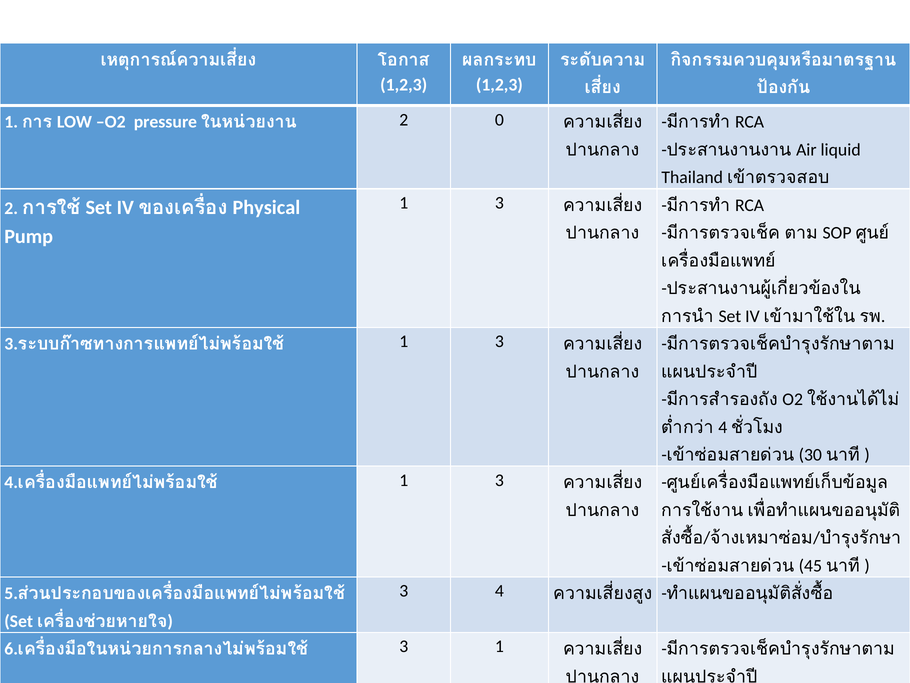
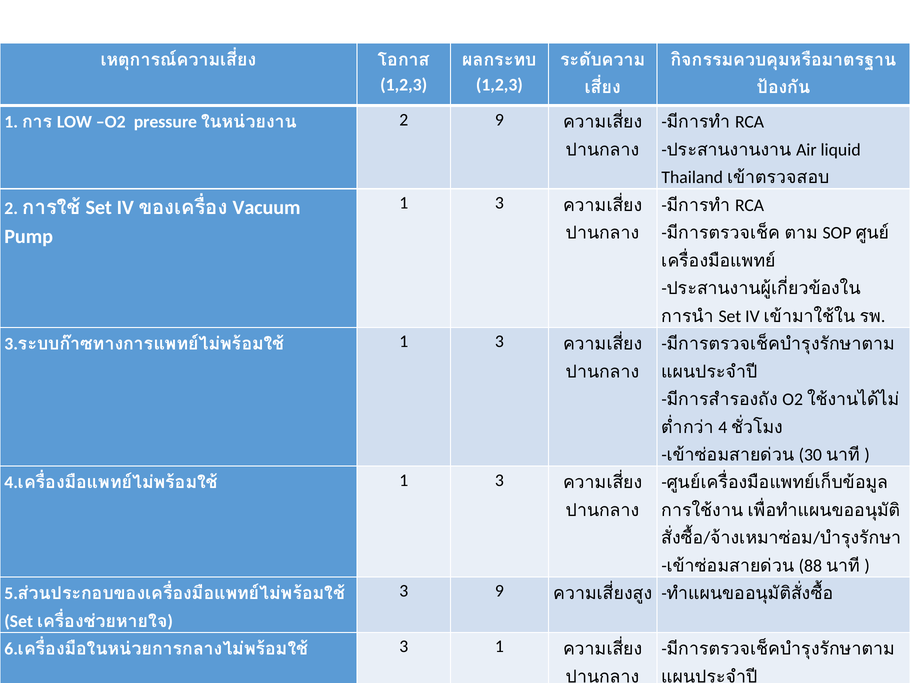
2 0: 0 -> 9 (499, 120)
Physical: Physical -> Vacuum (266, 208)
45: 45 -> 88 (810, 565)
3 4: 4 -> 9 (499, 591)
